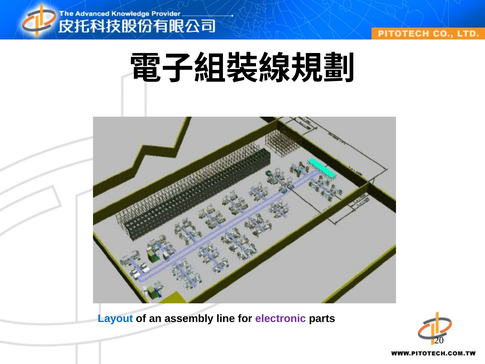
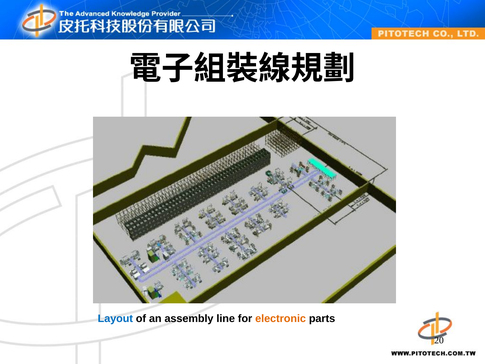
electronic colour: purple -> orange (281, 318)
